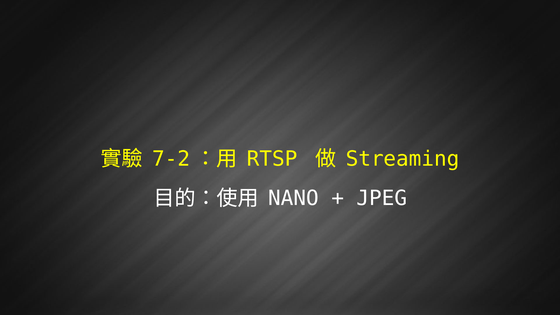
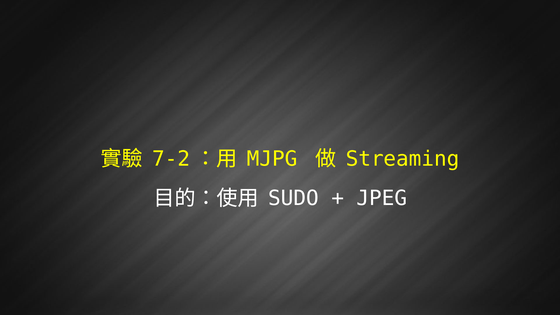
RTSP: RTSP -> MJPG (272, 159)
NANO: NANO -> SUDO (293, 198)
